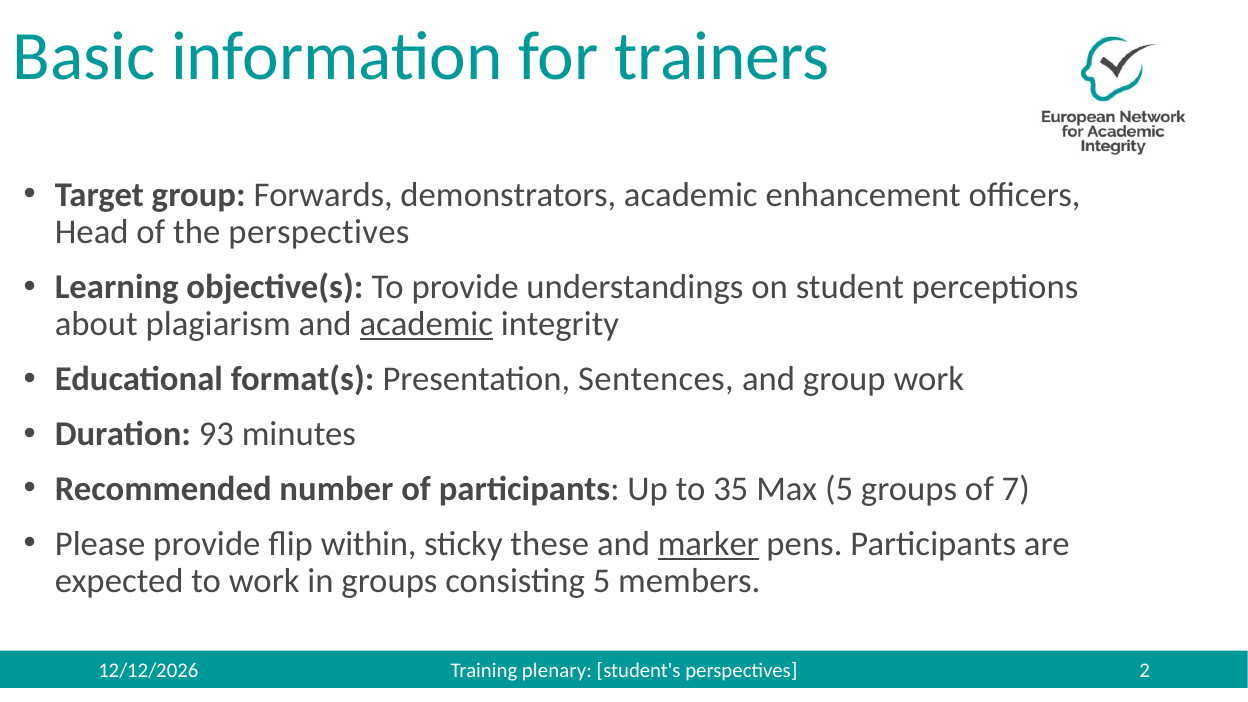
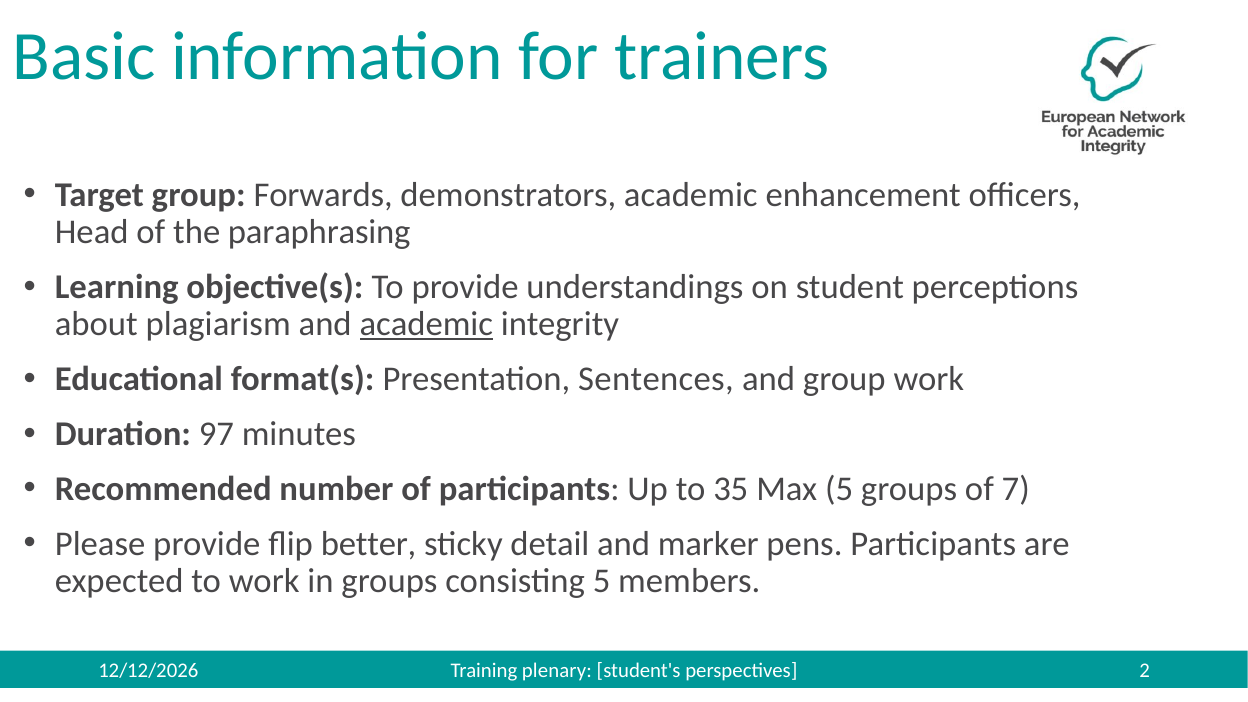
the perspectives: perspectives -> paraphrasing (319, 232)
93: 93 -> 97 (216, 434)
within: within -> better (369, 544)
these: these -> detail (550, 544)
marker underline: present -> none (708, 544)
